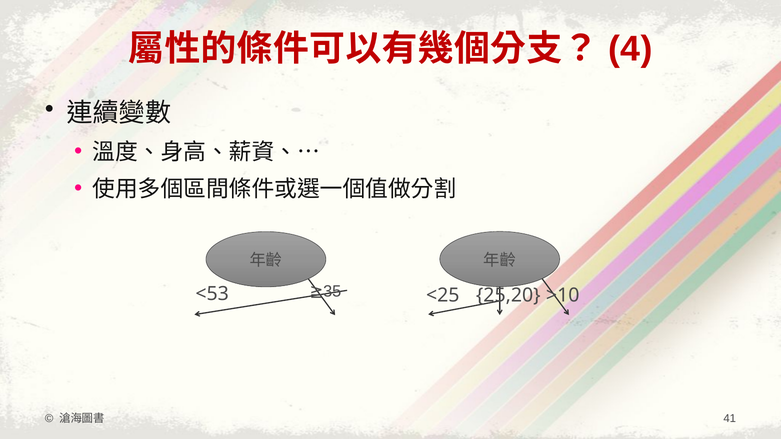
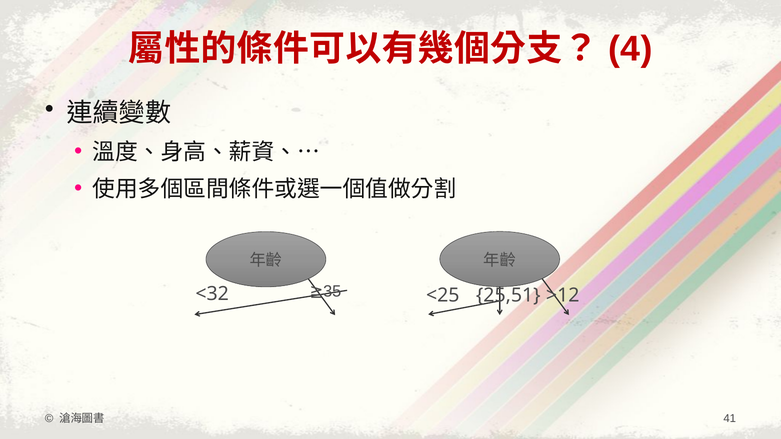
<53: <53 -> <32 (212, 294)
25,20: 25,20 -> 25,51 (508, 296)
>10: >10 -> >12 (563, 296)
